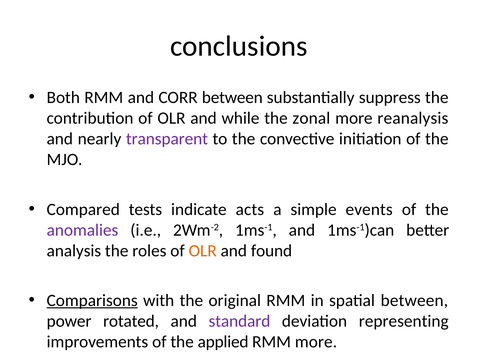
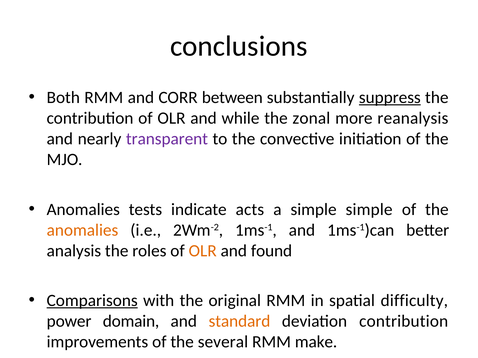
suppress underline: none -> present (390, 98)
Compared: Compared -> Anomalies (83, 210)
simple events: events -> simple (369, 210)
anomalies colour: purple -> orange (82, 230)
spatial between: between -> difficulty (414, 301)
rotated: rotated -> domain (131, 322)
standard colour: purple -> orange (239, 322)
deviation representing: representing -> contribution (404, 322)
applied: applied -> several (223, 342)
RMM more: more -> make (316, 342)
